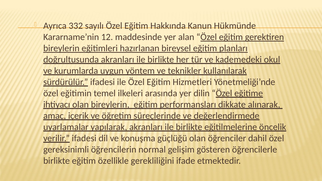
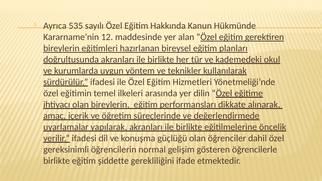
332: 332 -> 535 (76, 26)
özellikle: özellikle -> şiddette (113, 161)
